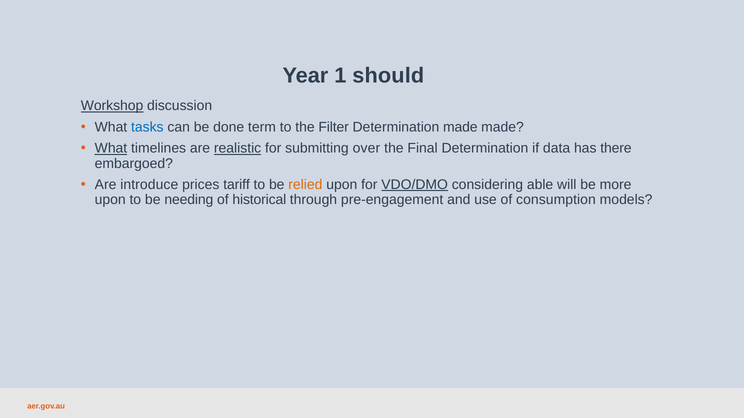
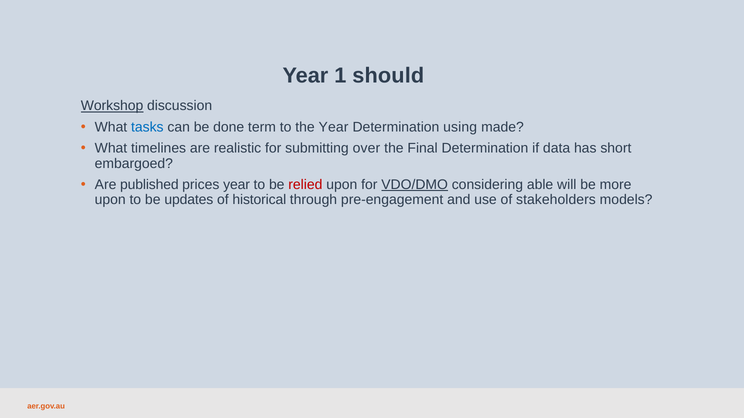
the Filter: Filter -> Year (334, 127)
Determination made: made -> using (460, 127)
What underline: present -> none (111, 149)
realistic underline: present -> none (238, 149)
there: there -> short (616, 149)
introduce: introduce -> published (149, 185)
prices tariff: tariff -> year (237, 185)
relied colour: orange -> red (305, 185)
needing: needing -> updates (189, 200)
consumption: consumption -> stakeholders (556, 200)
